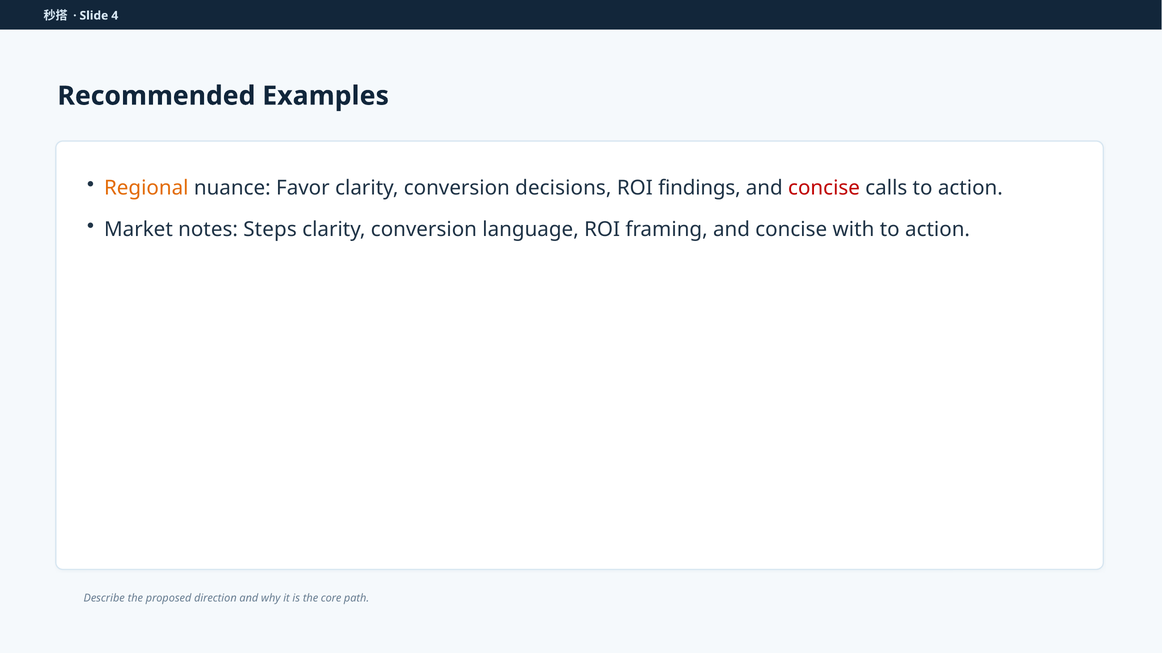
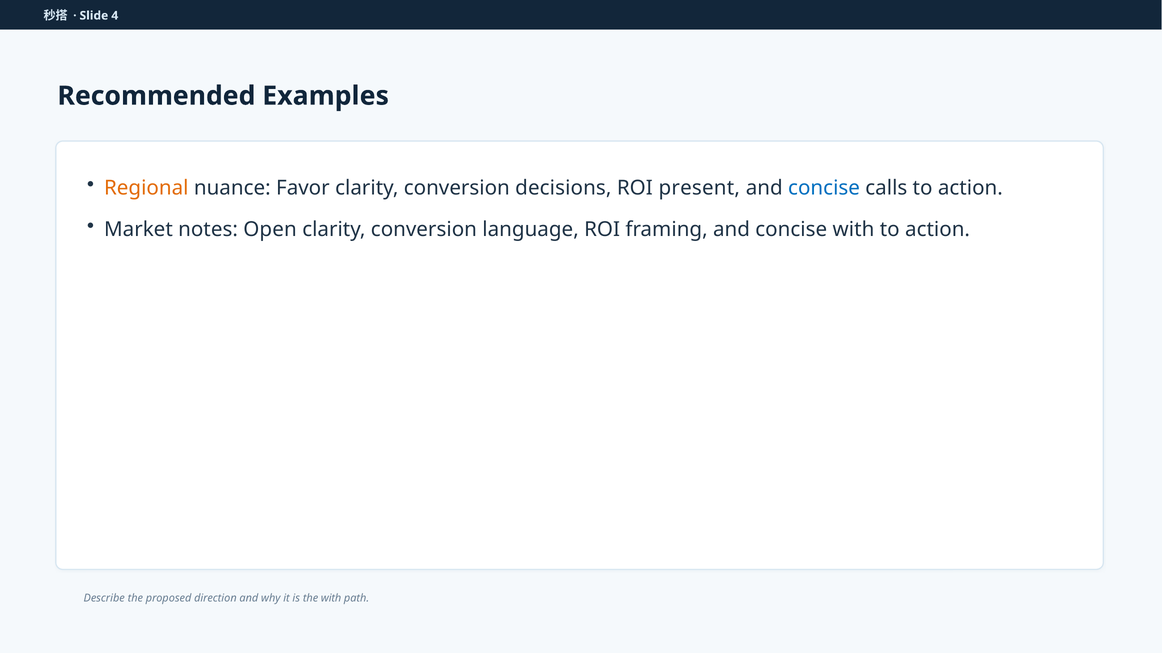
findings: findings -> present (699, 188)
concise colour: red -> blue (824, 188)
Steps: Steps -> Open (270, 230)
the core: core -> with (331, 599)
